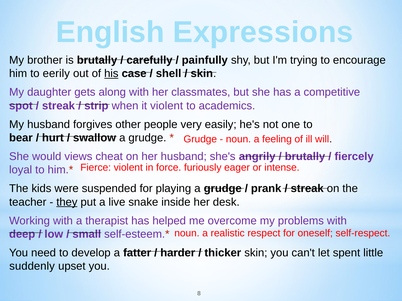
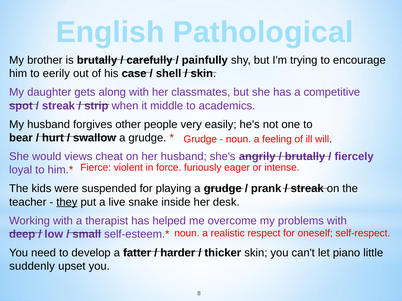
Expressions: Expressions -> Pathological (263, 32)
his underline: present -> none (111, 74)
it violent: violent -> middle (167, 106)
spent: spent -> piano (347, 253)
